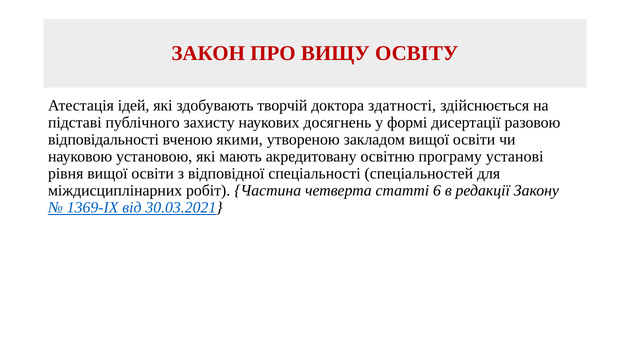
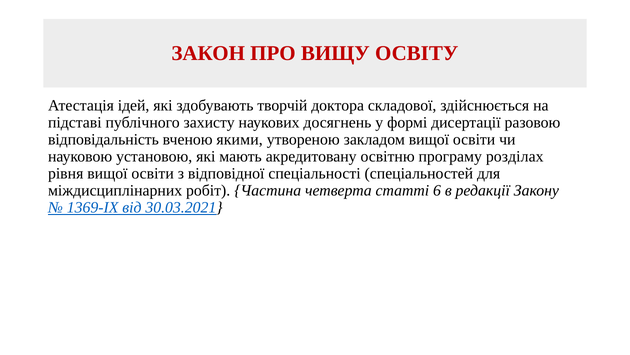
здатності: здатності -> складової (402, 105)
відповідальності: відповідальності -> відповідальність (103, 139)
установі: установі -> розділах (515, 156)
